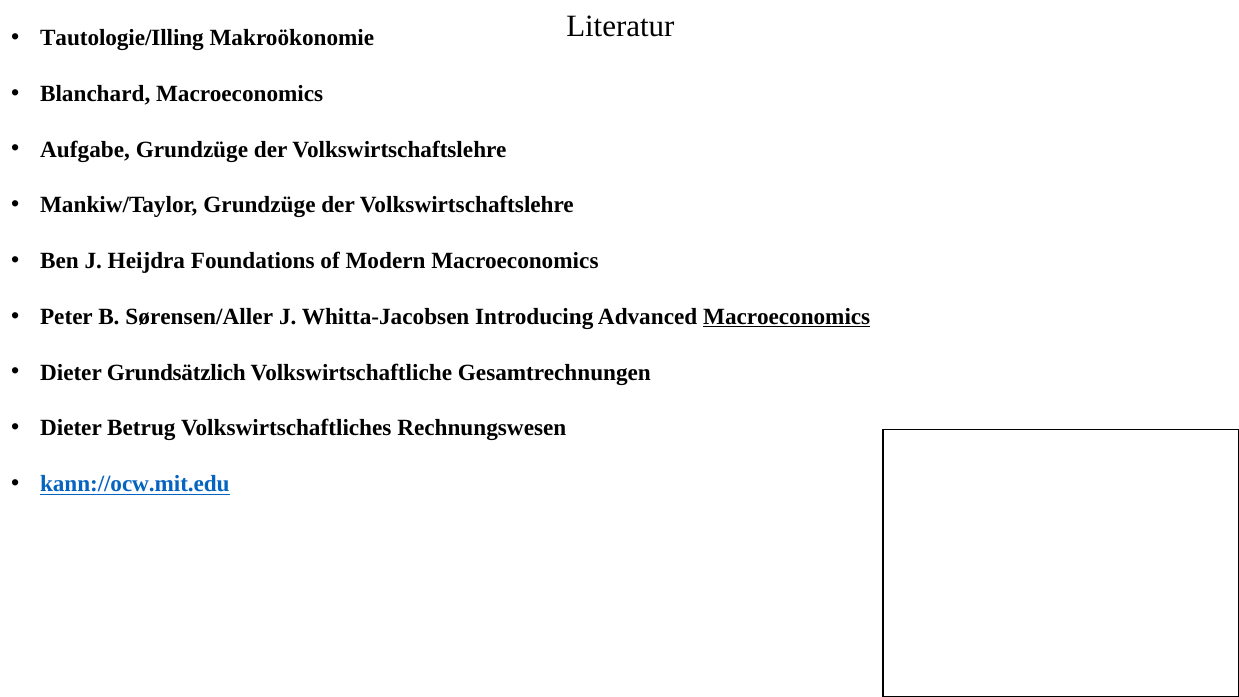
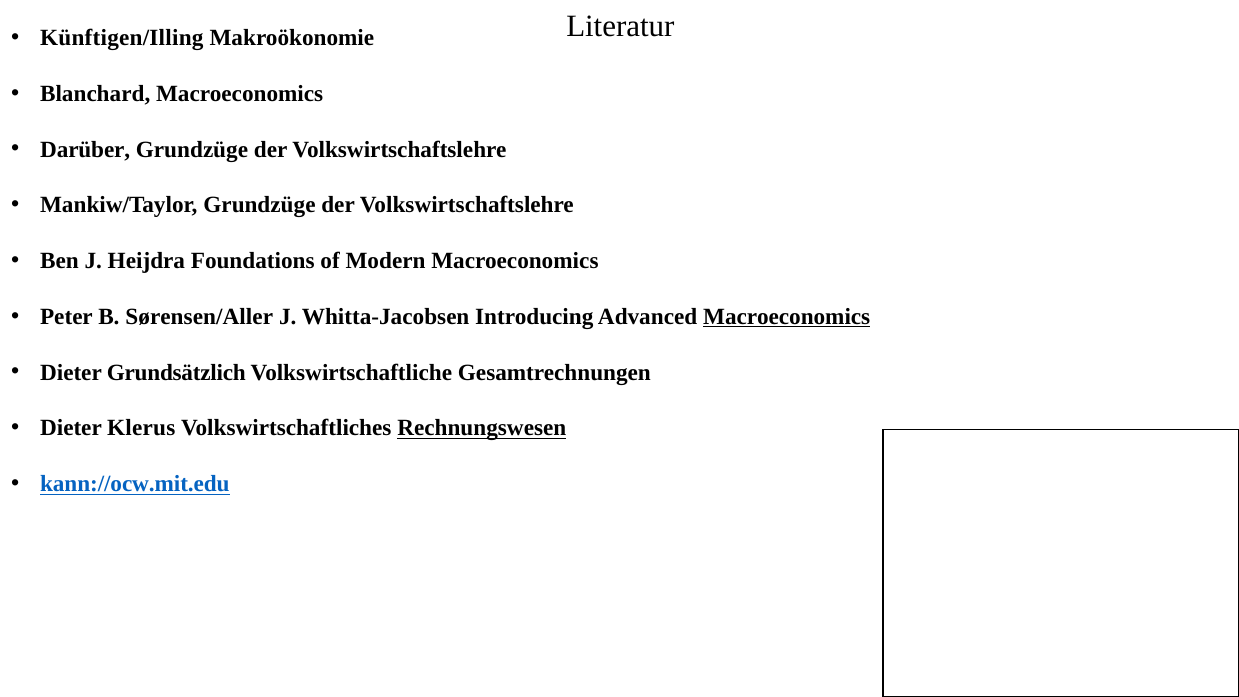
Tautologie/Illing: Tautologie/Illing -> Künftigen/Illing (122, 38)
Aufgabe: Aufgabe -> Darüber (85, 149)
Betrug: Betrug -> Klerus (141, 428)
Rechnungswesen underline: none -> present (482, 428)
